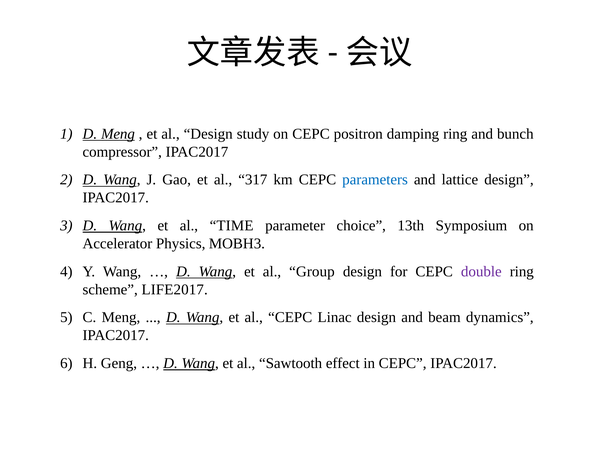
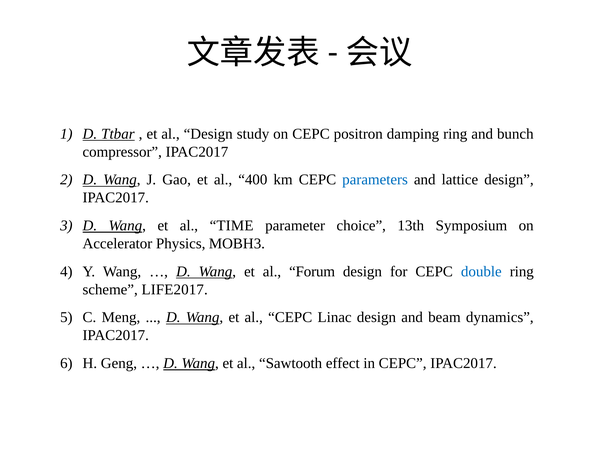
D Meng: Meng -> Ttbar (118, 134)
317: 317 -> 400 (253, 180)
Group: Group -> Forum (312, 272)
double colour: purple -> blue (481, 272)
